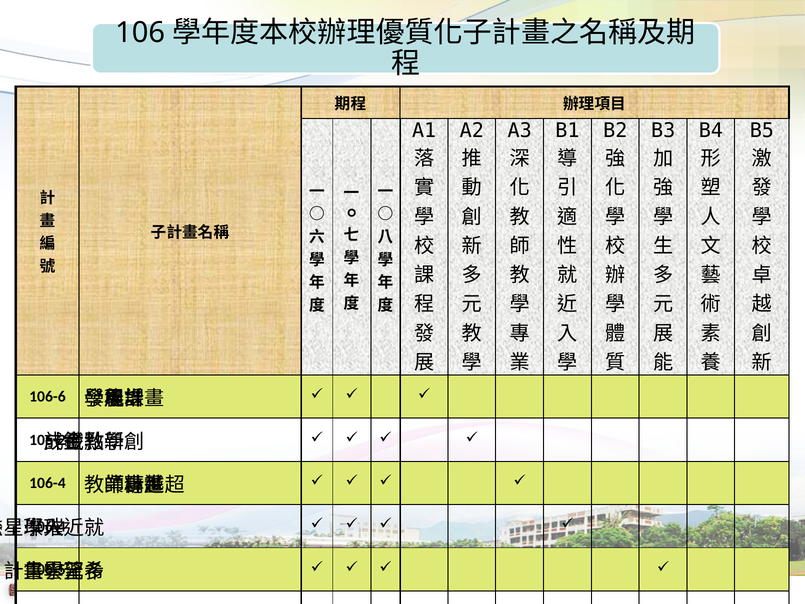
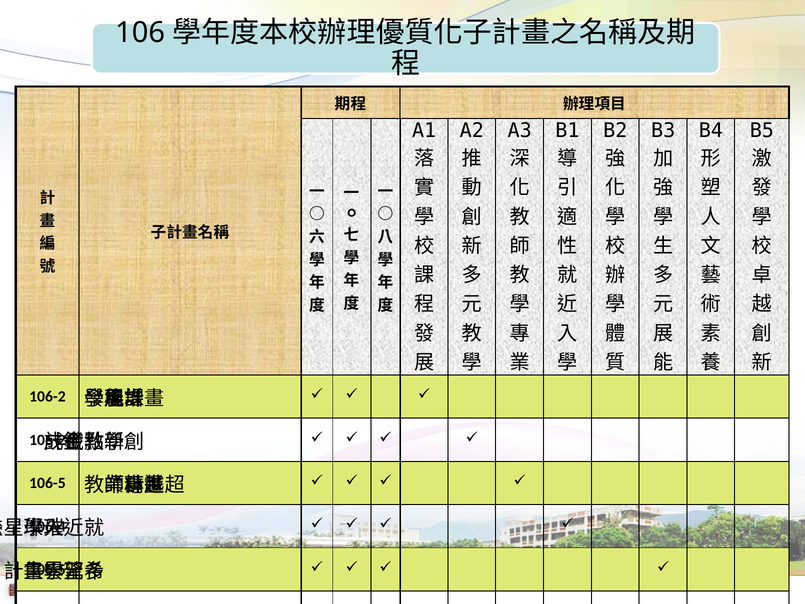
106-6: 106-6 -> 106-2 (47, 397)
106-4: 106-4 -> 106-5 (47, 483)
